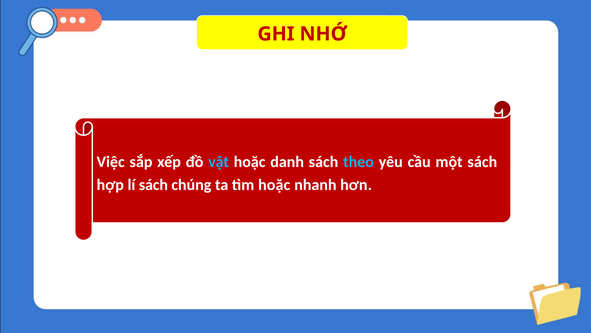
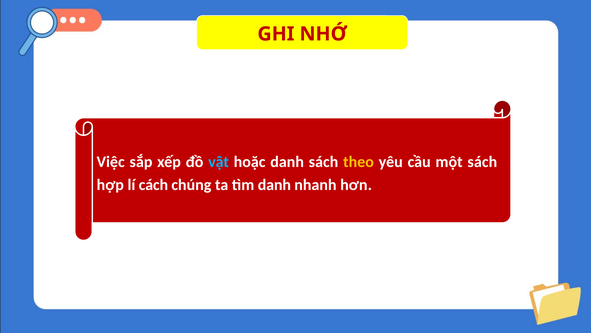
theo colour: light blue -> yellow (359, 162)
lí sách: sách -> cách (153, 185)
tìm hoặc: hoặc -> danh (274, 185)
